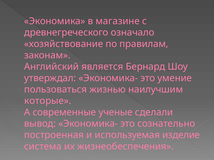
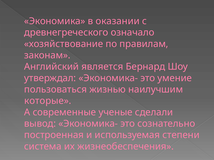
магазине: магазине -> оказании (118, 21)
изделие: изделие -> степени (181, 135)
